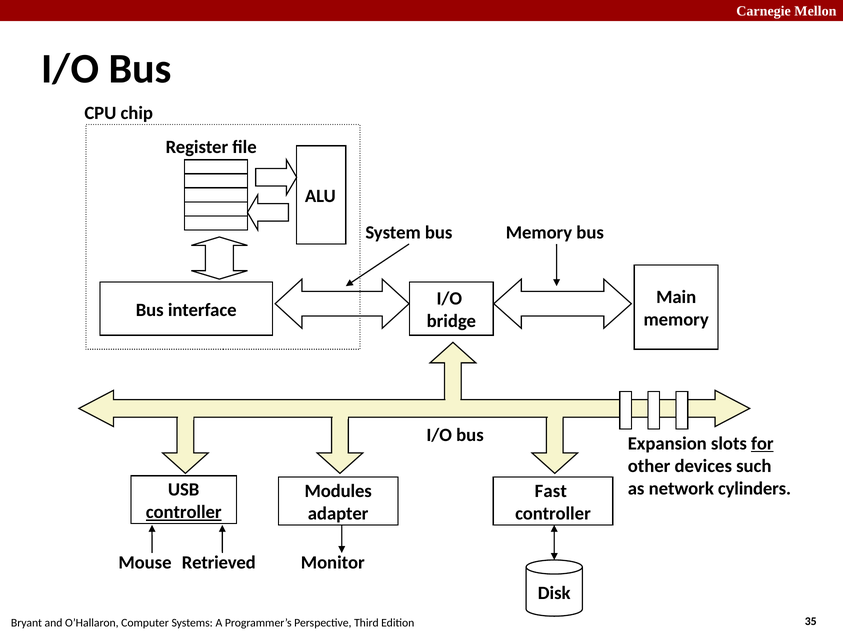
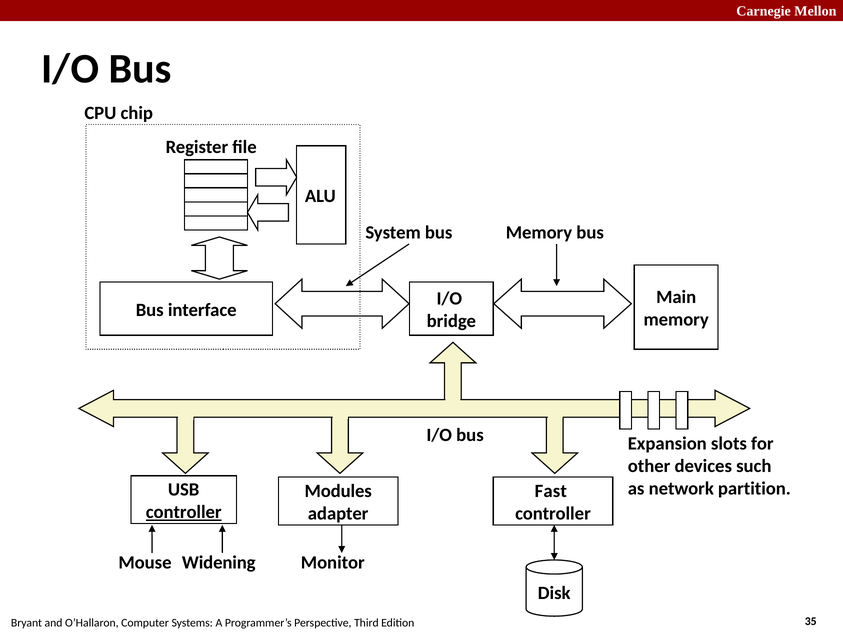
for underline: present -> none (762, 444)
cylinders: cylinders -> partition (754, 489)
Retrieved: Retrieved -> Widening (219, 563)
